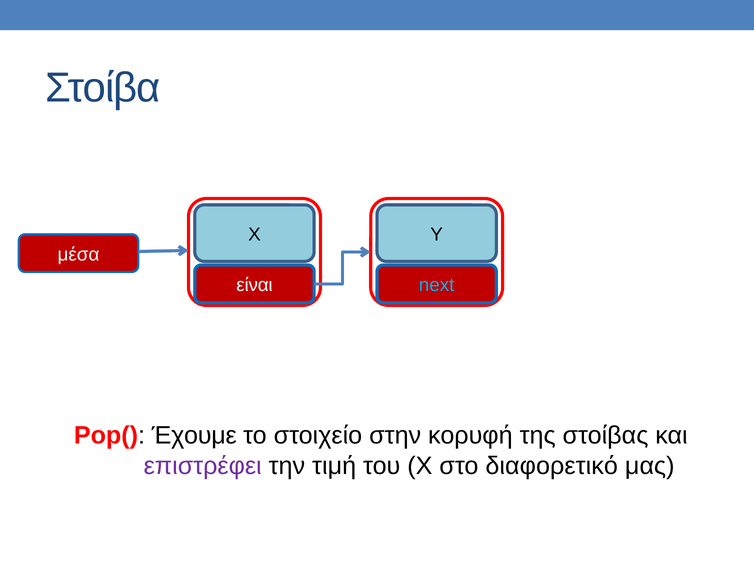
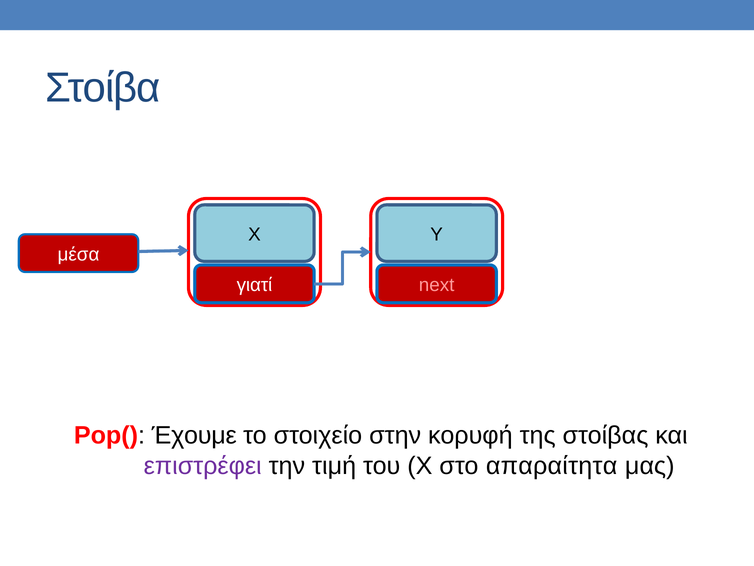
είναι: είναι -> γιατί (254, 285)
next colour: light blue -> pink (437, 285)
διαφορετικό: διαφορετικό -> απαραίτητα (552, 465)
